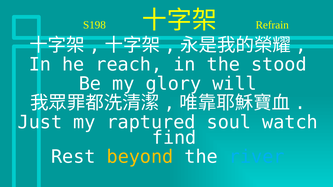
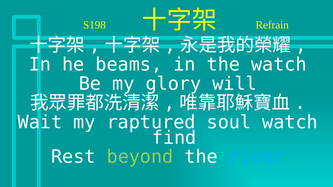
reach: reach -> beams (129, 65)
the stood: stood -> watch (279, 65)
Just: Just -> Wait (40, 122)
beyond colour: yellow -> light green (140, 157)
